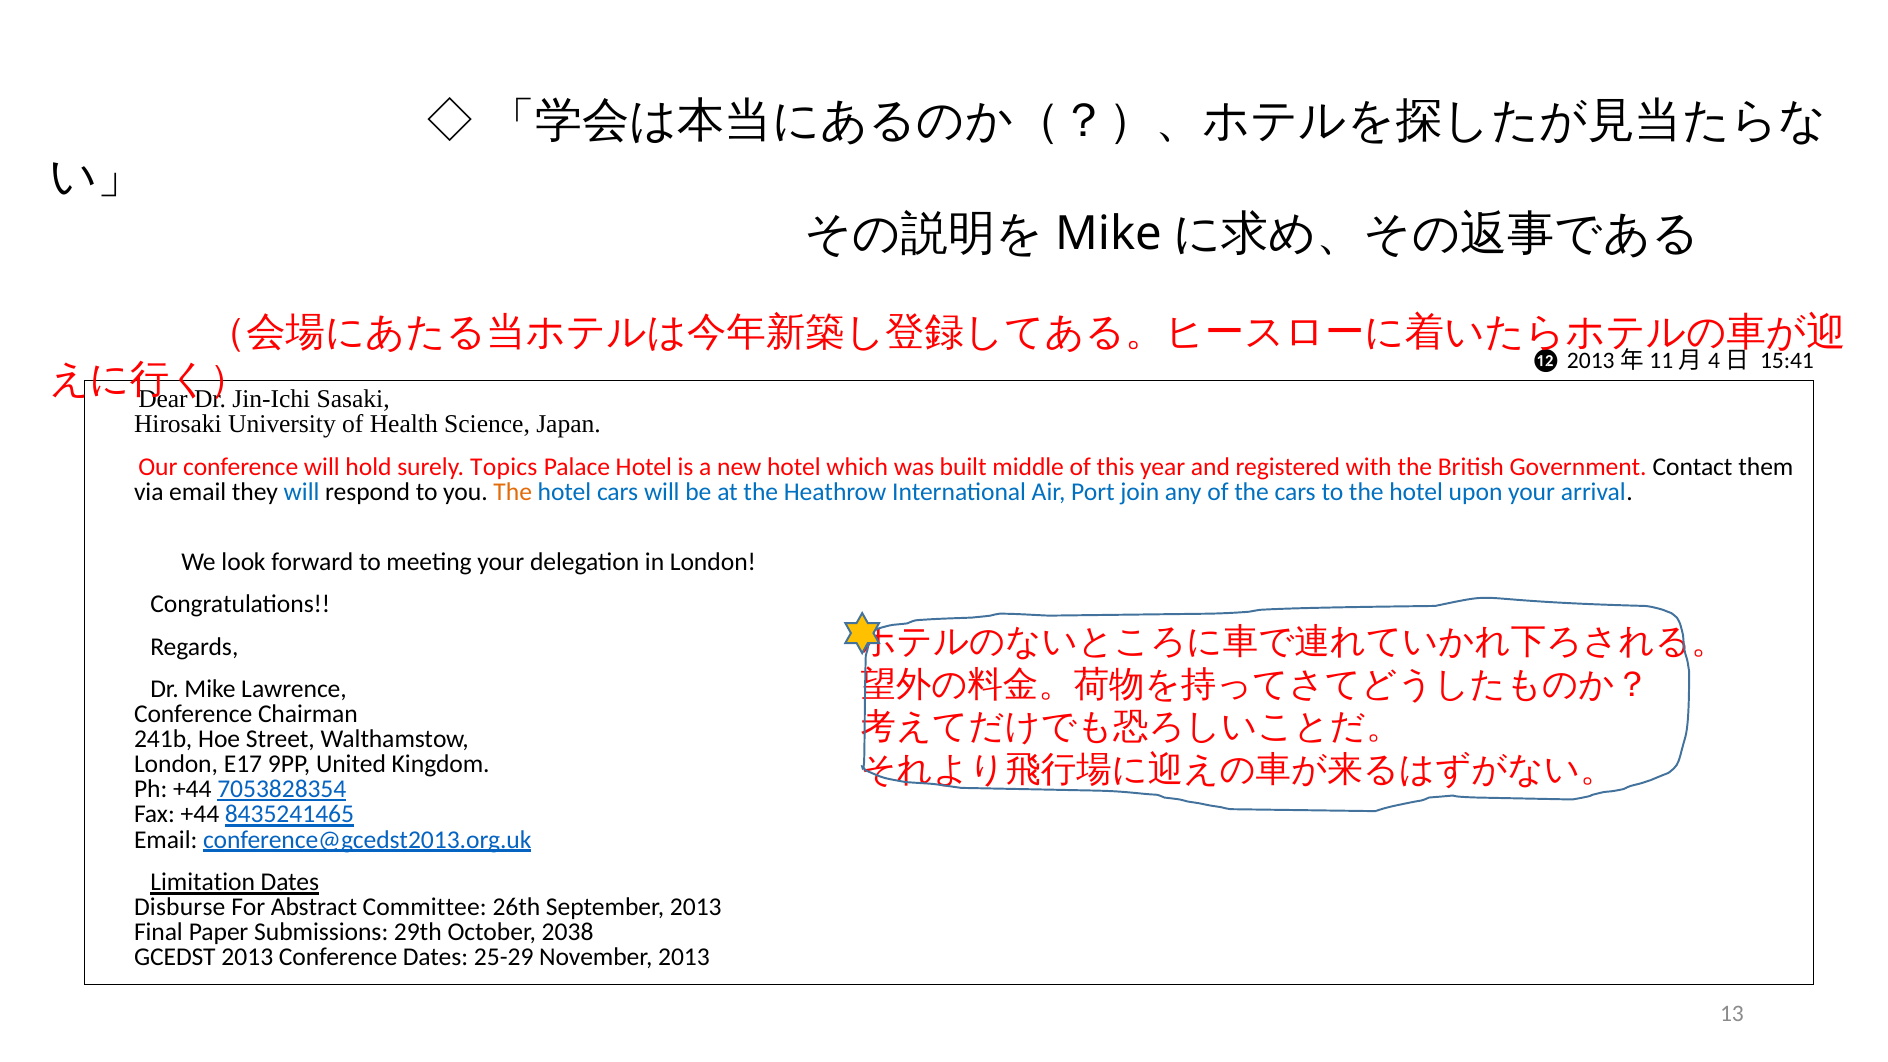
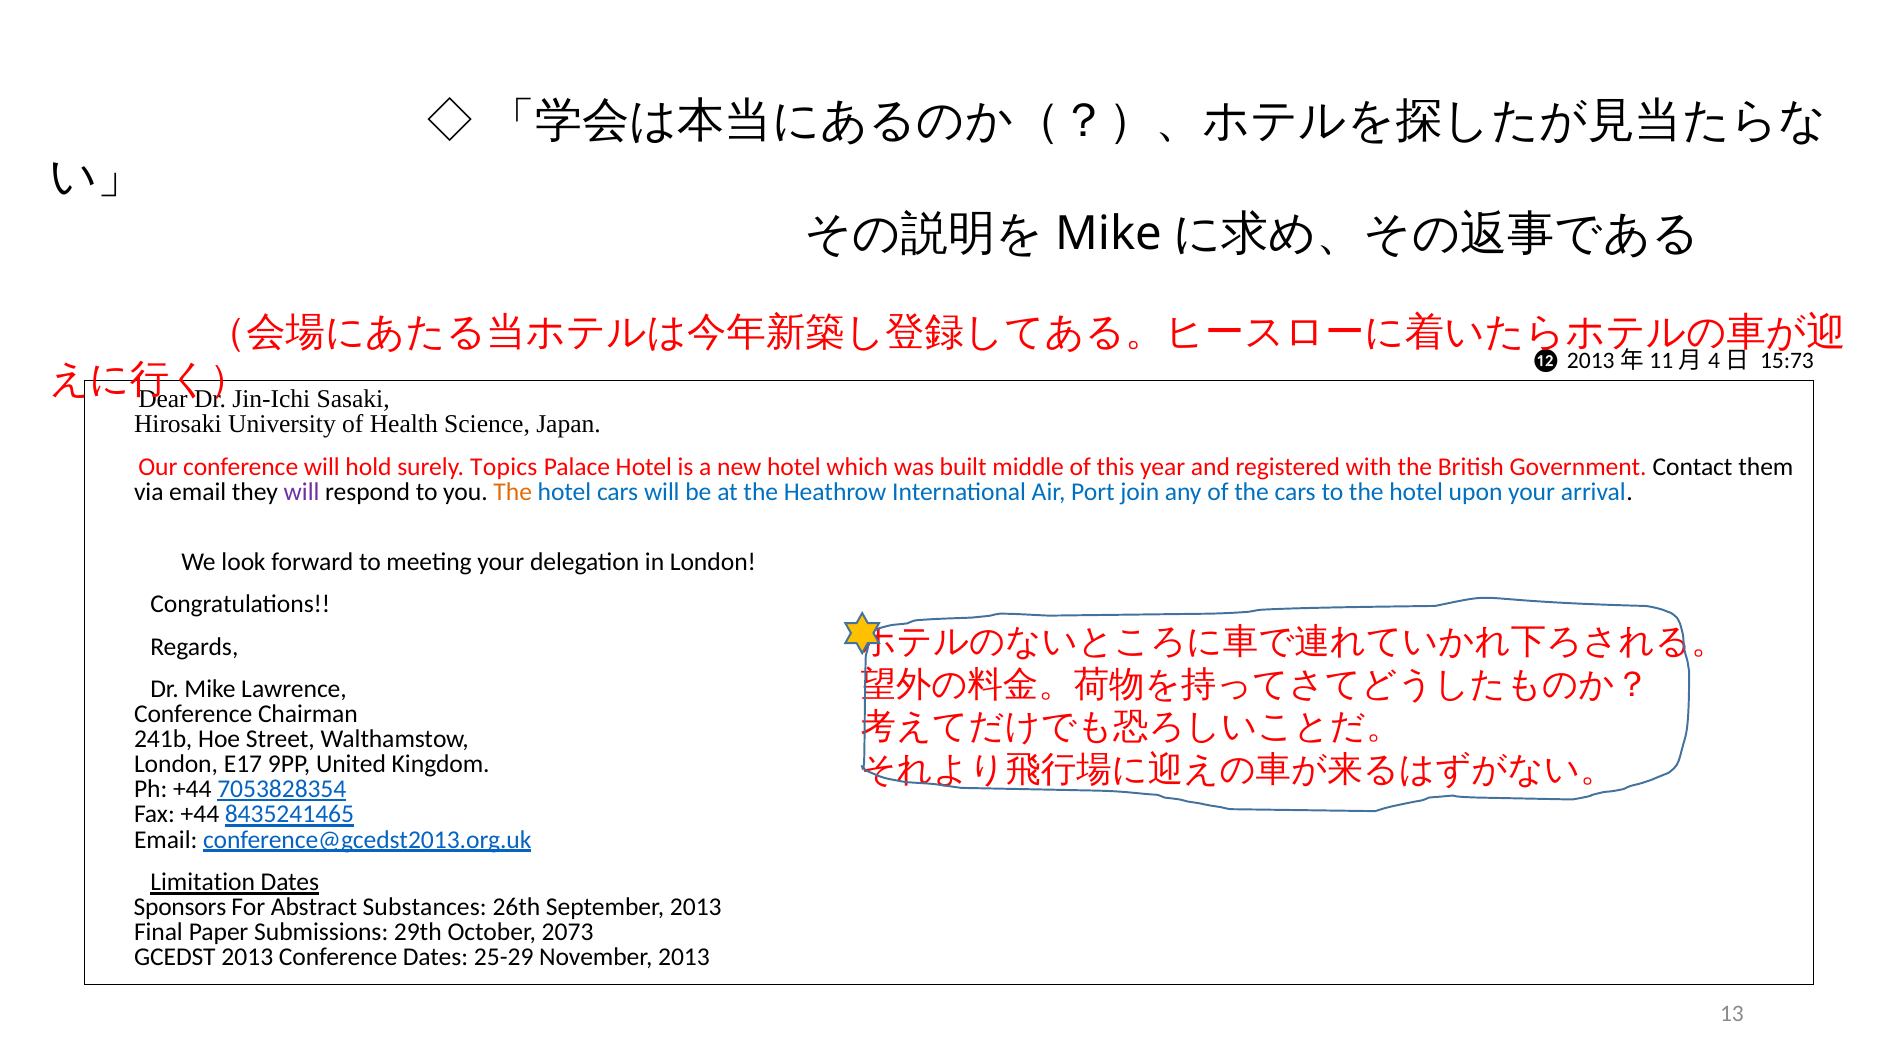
15:41: 15:41 -> 15:73 (1787, 361)
will colour: blue -> purple (302, 492)
Disburse: Disburse -> Sponsors (180, 907)
Committee: Committee -> Substances (425, 907)
2038: 2038 -> 2073 (568, 932)
